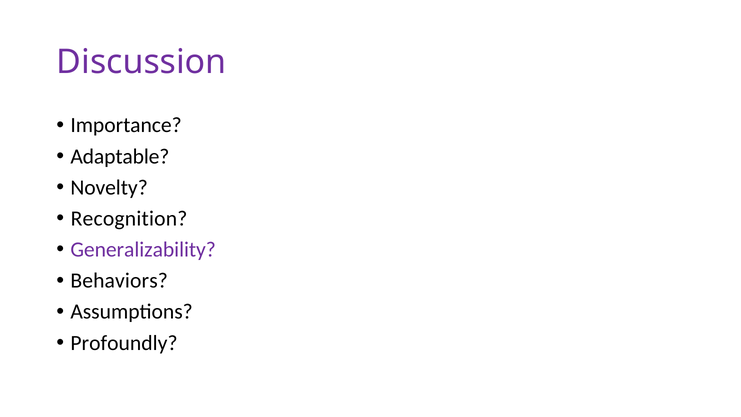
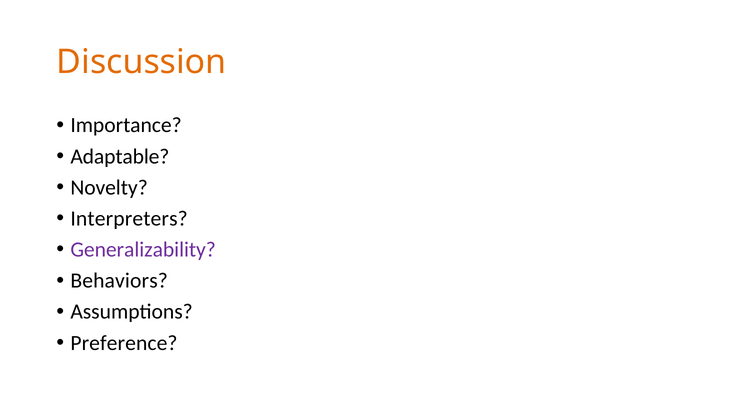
Discussion colour: purple -> orange (141, 62)
Recognition: Recognition -> Interpreters (129, 218)
Profoundly: Profoundly -> Preference (124, 343)
